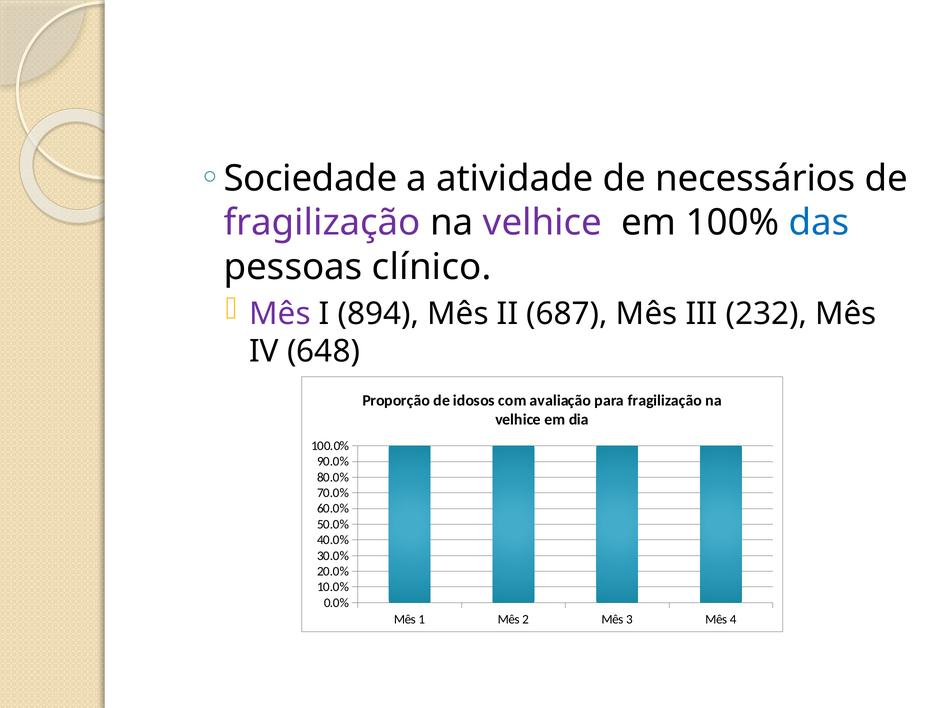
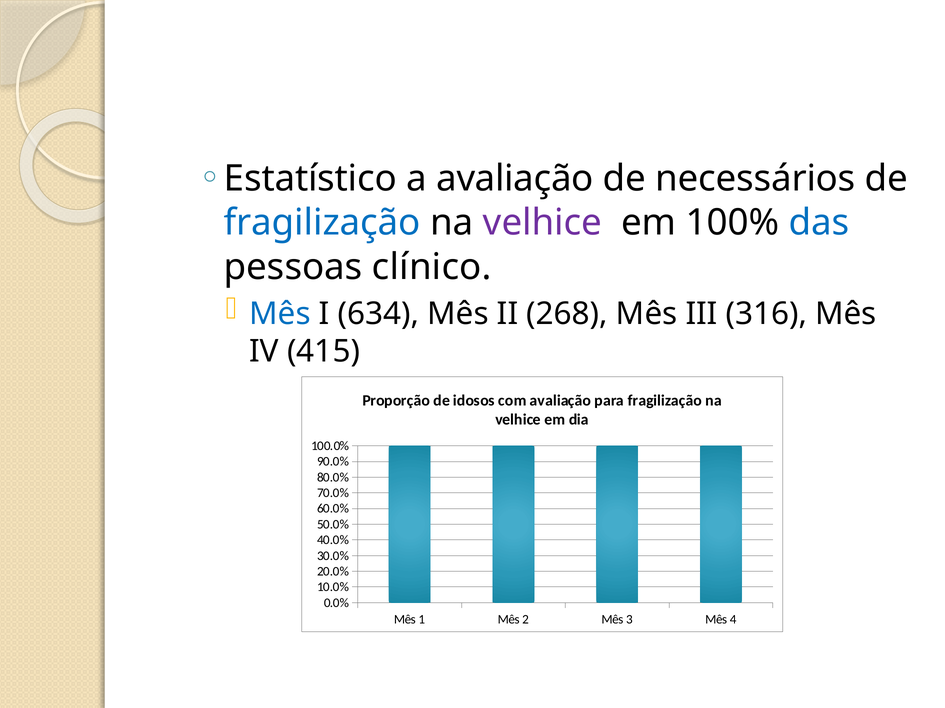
Sociedade: Sociedade -> Estatístico (310, 179)
a atividade: atividade -> avaliação (515, 179)
fragilização colour: purple -> blue (322, 223)
Mês colour: purple -> blue (280, 314)
894: 894 -> 634 (378, 314)
687: 687 -> 268 (567, 314)
232: 232 -> 316 (766, 314)
648: 648 -> 415 (324, 352)
